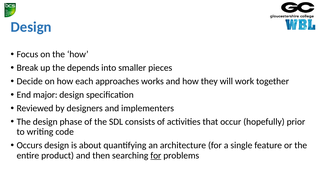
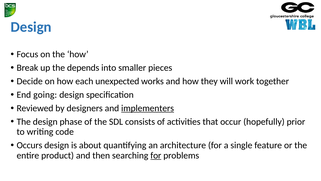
approaches: approaches -> unexpected (117, 81)
major: major -> going (45, 95)
implementers underline: none -> present (148, 108)
